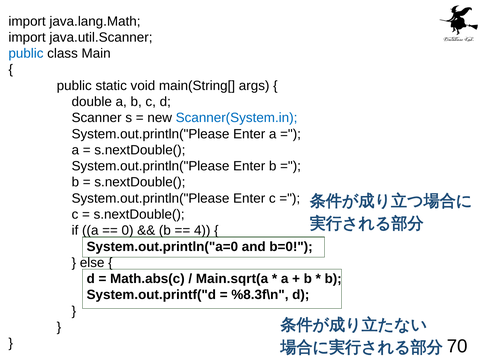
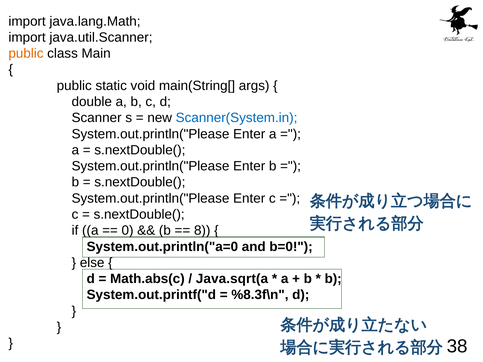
public colour: blue -> orange (26, 53)
4: 4 -> 8 (202, 231)
Main.sqrt(a: Main.sqrt(a -> Java.sqrt(a (232, 279)
70: 70 -> 38 (457, 347)
